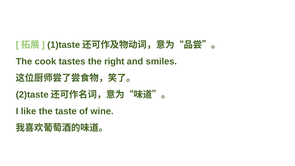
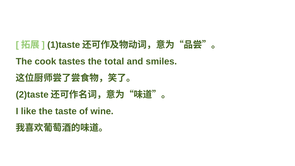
right: right -> total (114, 61)
